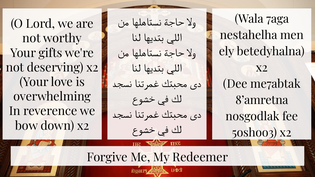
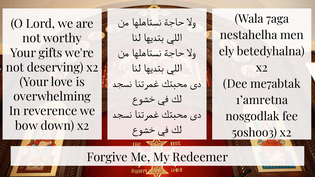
8’amretna: 8’amretna -> 1’amretna (262, 100)
